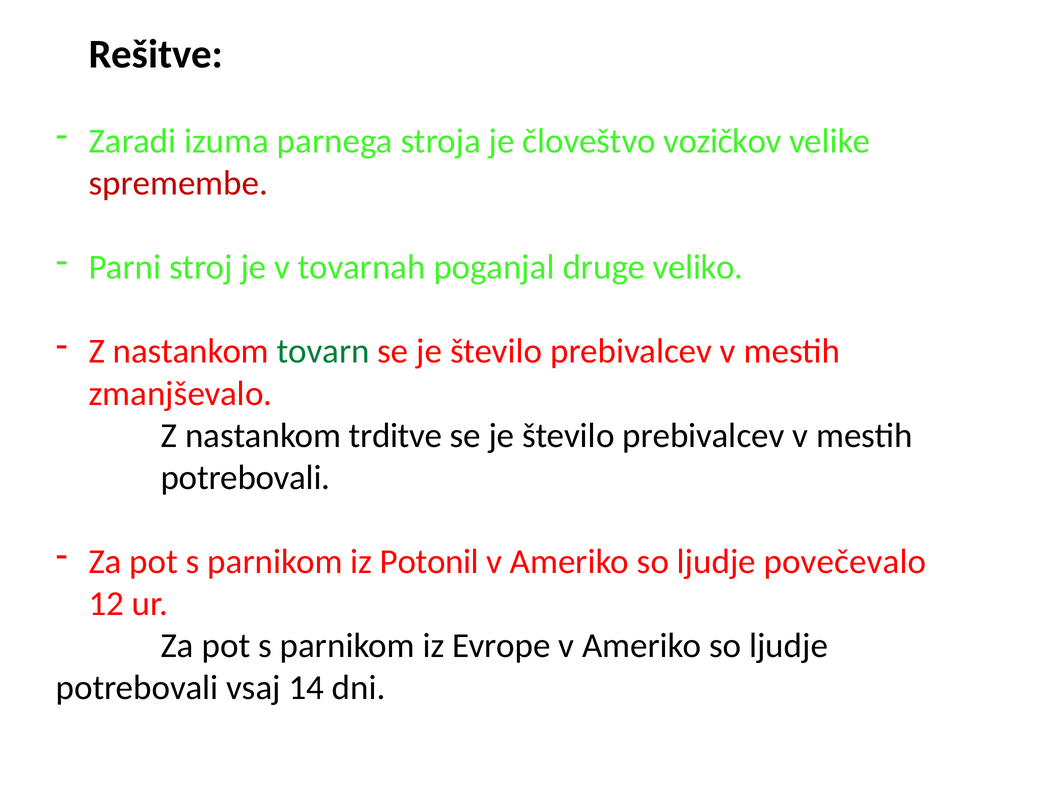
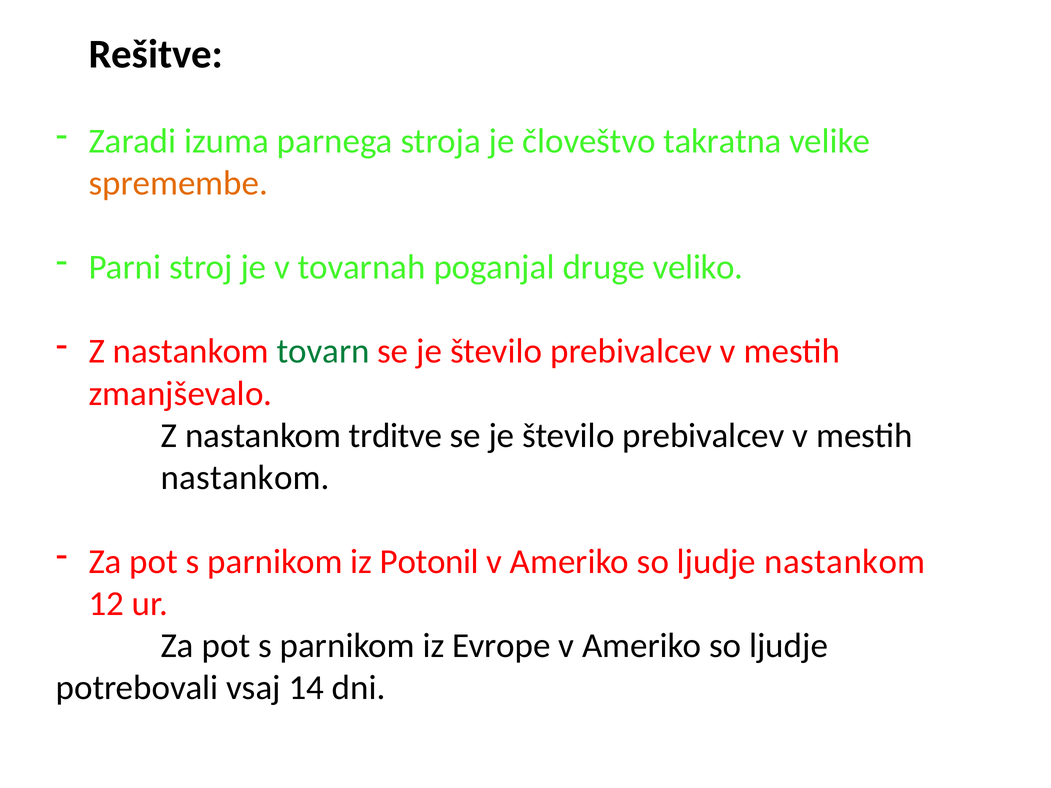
vozičkov: vozičkov -> takratna (722, 141)
spremembe colour: red -> orange (178, 183)
potrebovali: potrebovali -> nastankom (245, 478)
ljudje povečevalo: povečevalo -> nastankom (845, 562)
